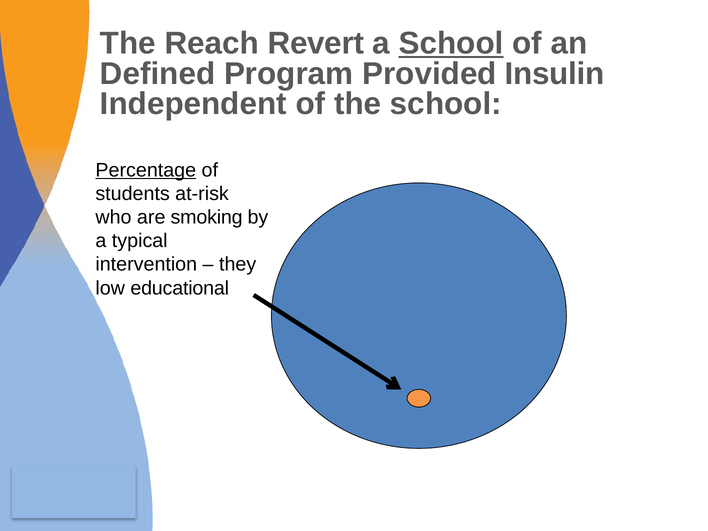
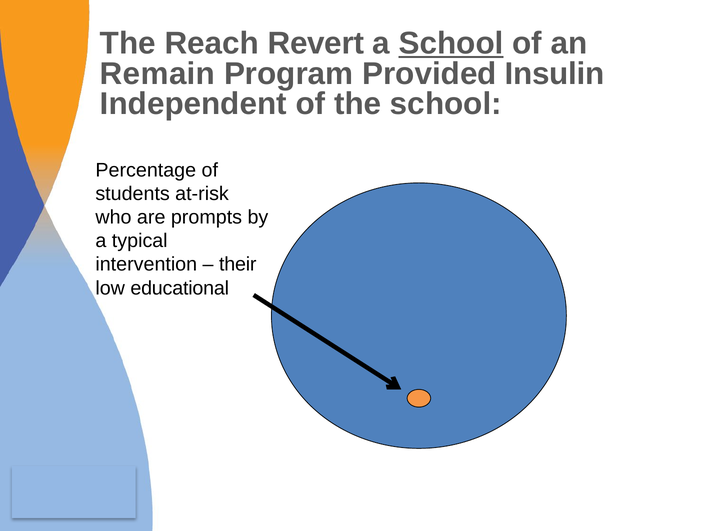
Defined: Defined -> Remain (157, 74)
Percentage underline: present -> none (146, 170)
smoking: smoking -> prompts (206, 217)
they: they -> their (238, 264)
